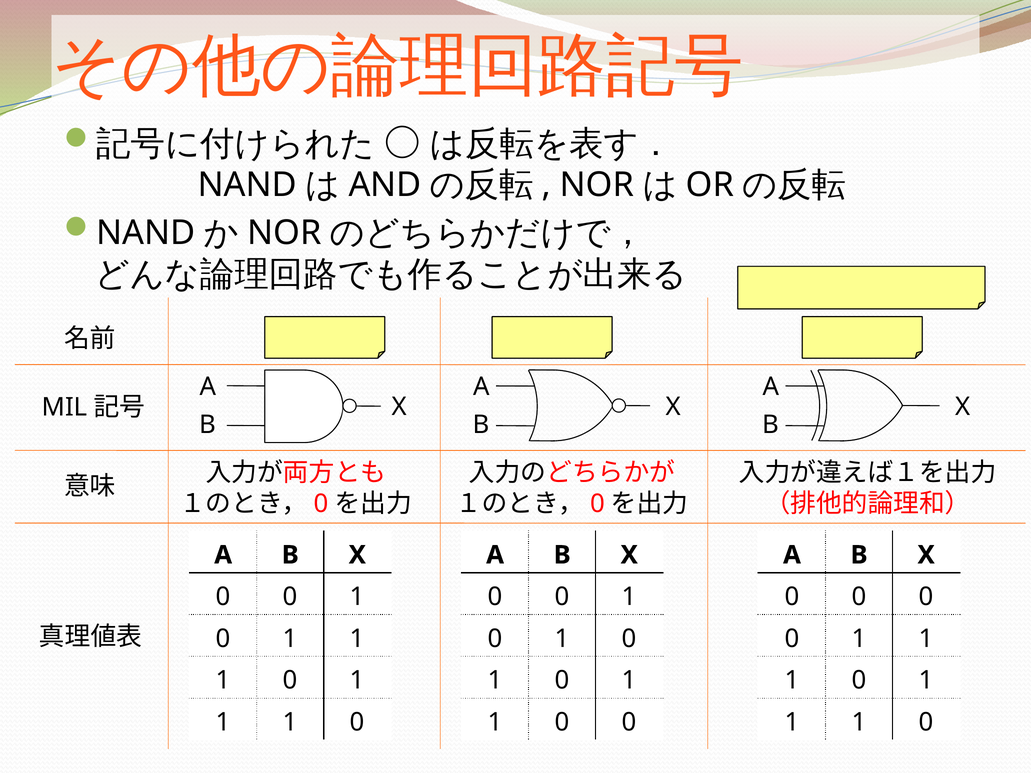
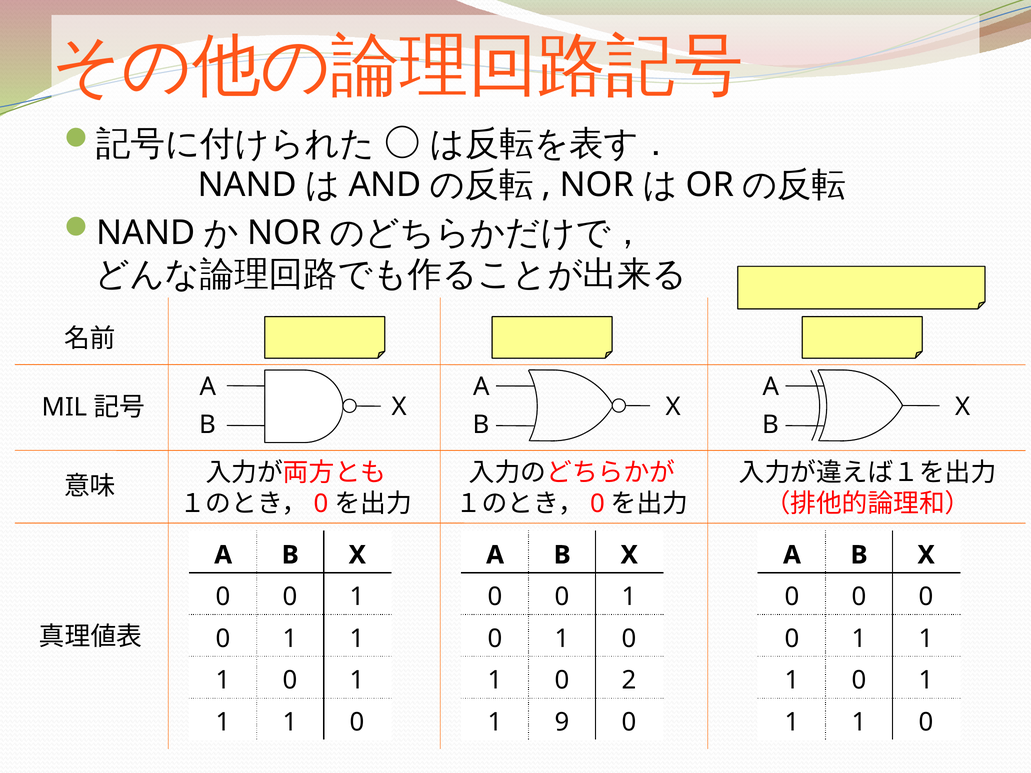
1: 1 -> 2 (629, 681)
0: 0 -> 9 (562, 722)
